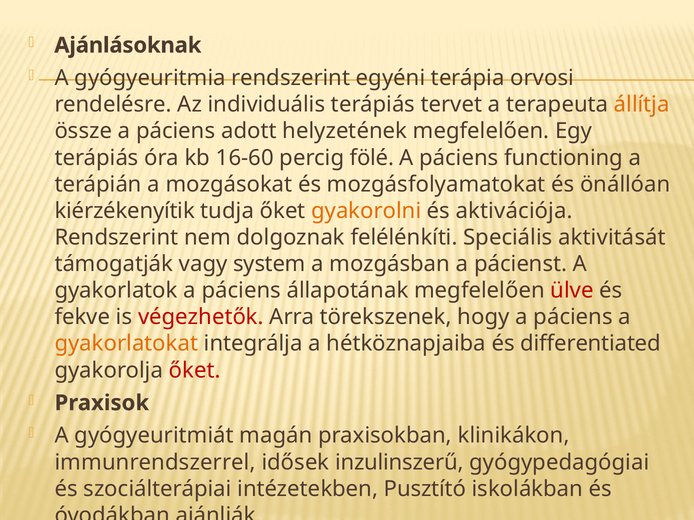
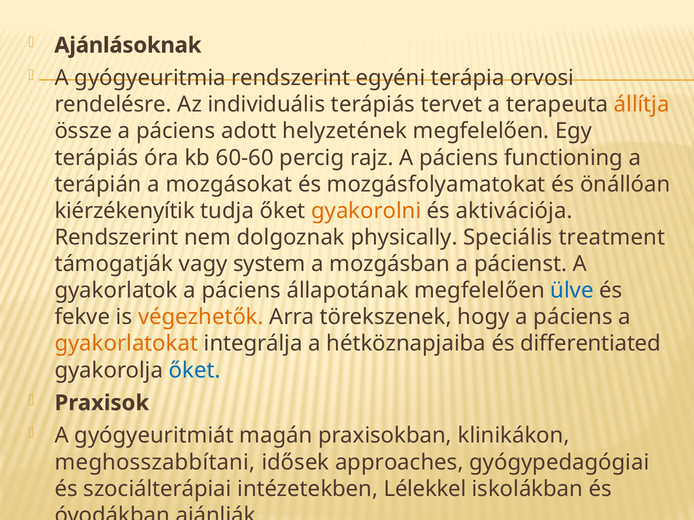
16-60: 16-60 -> 60-60 (245, 158)
fölé: fölé -> rajz (372, 158)
felélénkíti: felélénkíti -> physically (404, 238)
aktivitását: aktivitását -> treatment (612, 238)
ülve colour: red -> blue (572, 291)
végezhetők colour: red -> orange (201, 317)
őket colour: red -> blue (195, 371)
immunrendszerrel: immunrendszerrel -> meghosszabbítani (155, 463)
inzulinszerű: inzulinszerű -> approaches (399, 463)
Pusztító: Pusztító -> Lélekkel (425, 489)
